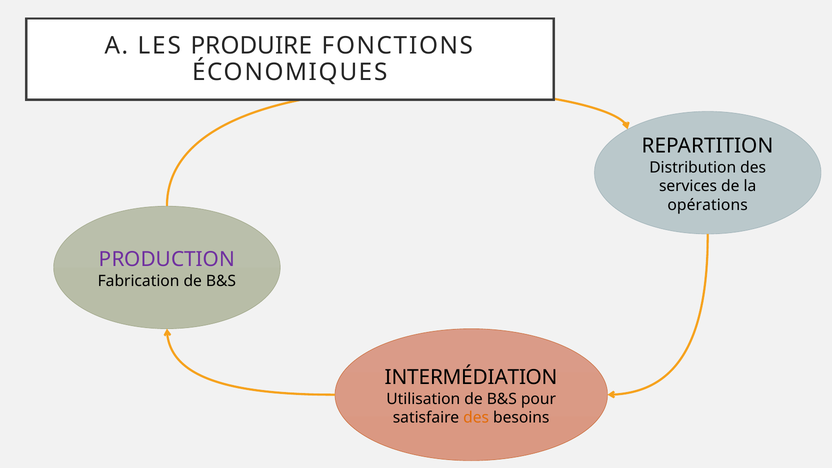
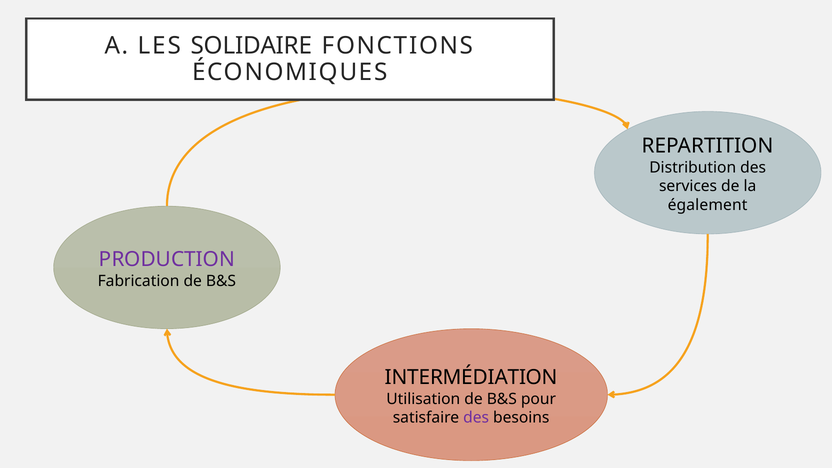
PRODUIRE: PRODUIRE -> SOLIDAIRE (251, 46)
opérations: opérations -> également (708, 205)
des colour: orange -> purple (476, 418)
